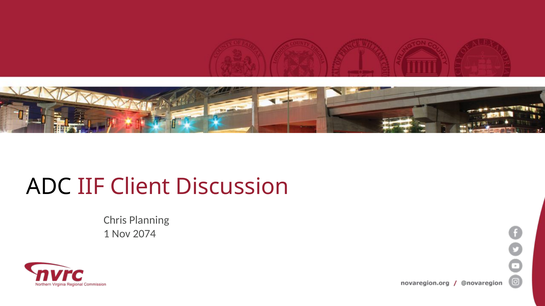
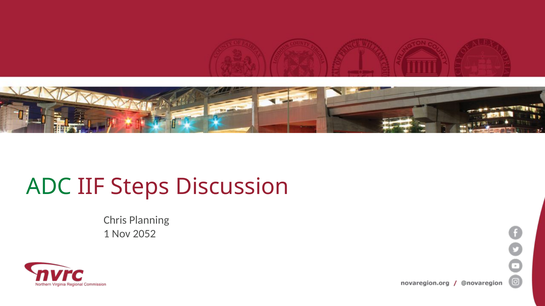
ADC colour: black -> green (49, 187)
Client: Client -> Steps (140, 187)
2074: 2074 -> 2052 (144, 234)
